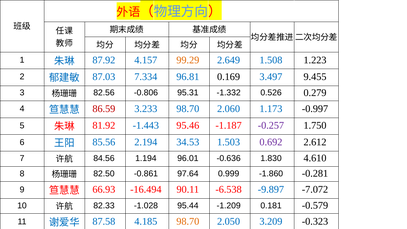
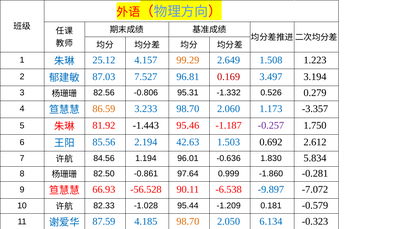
87.92: 87.92 -> 25.12 (104, 60)
7.334: 7.334 -> 7.527 (146, 77)
0.169 colour: black -> red (229, 77)
9.455: 9.455 -> 3.194 (315, 77)
86.59 colour: red -> orange (104, 109)
-0.997: -0.997 -> -3.357 (315, 109)
-1.443 colour: blue -> black (146, 125)
34.53: 34.53 -> 42.63 (188, 142)
0.692 colour: purple -> black (271, 142)
4.610: 4.610 -> 5.834 (315, 158)
-16.494: -16.494 -> -56.528 (146, 189)
87.58: 87.58 -> 87.59 (104, 221)
3.209: 3.209 -> 6.134 (271, 221)
